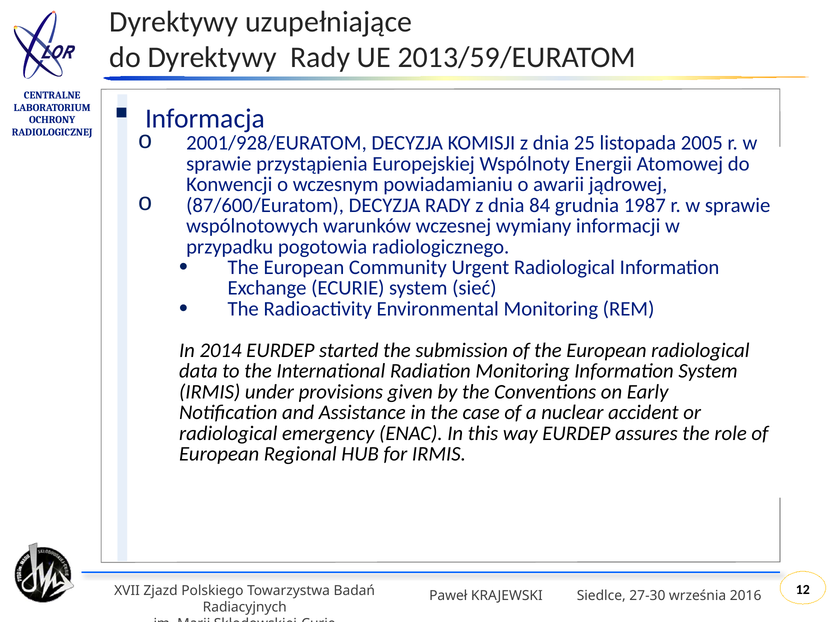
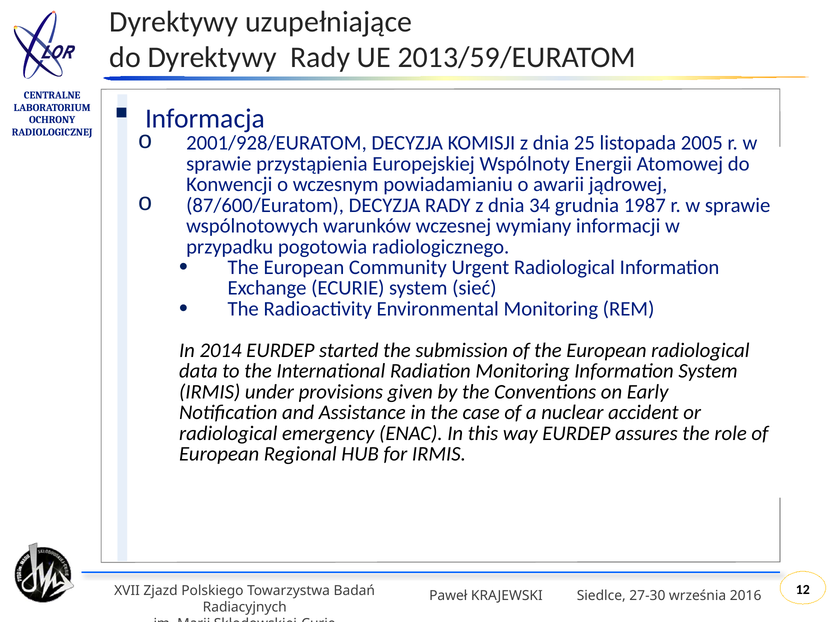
84: 84 -> 34 (540, 205)
